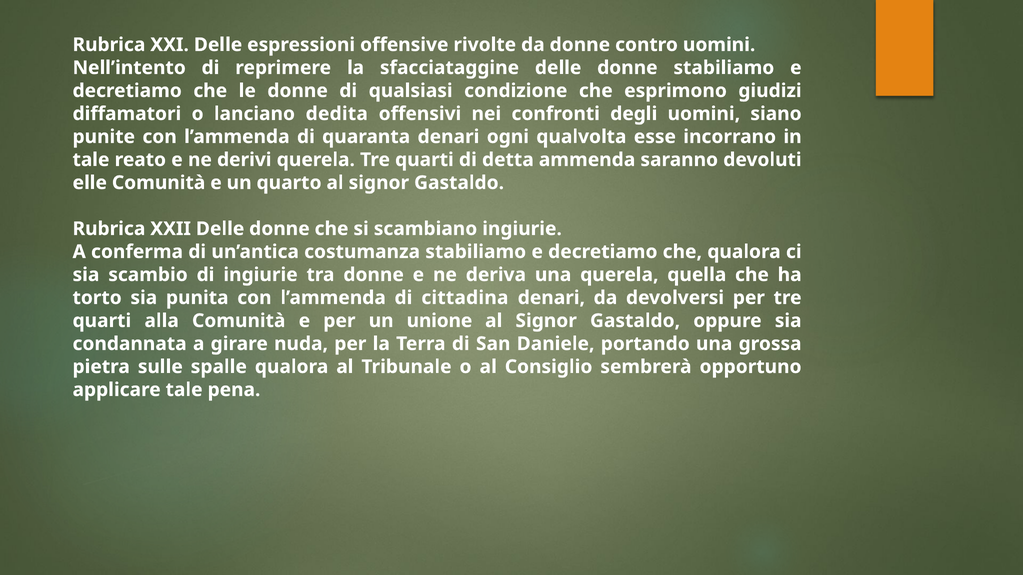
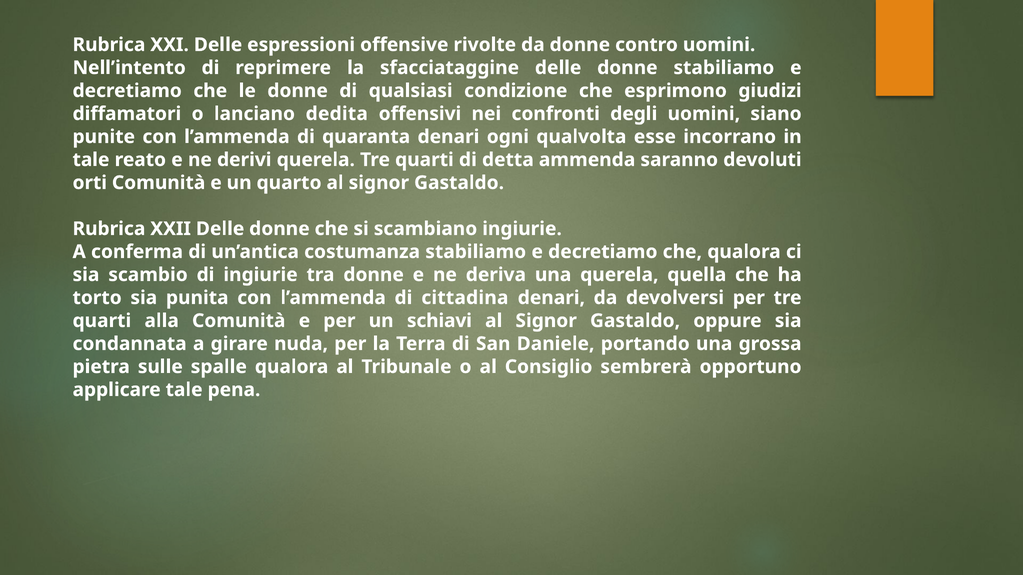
elle: elle -> orti (90, 183)
unione: unione -> schiavi (439, 321)
